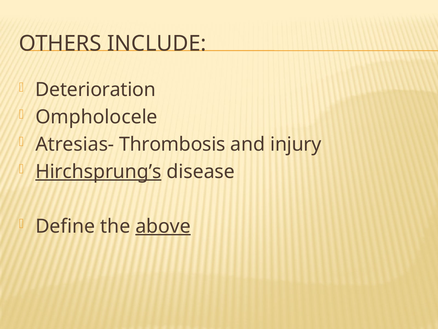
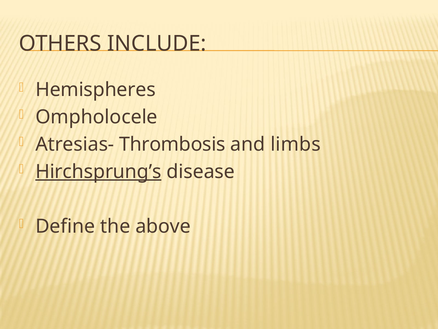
Deterioration: Deterioration -> Hemispheres (96, 90)
injury: injury -> limbs (296, 144)
above underline: present -> none (163, 226)
